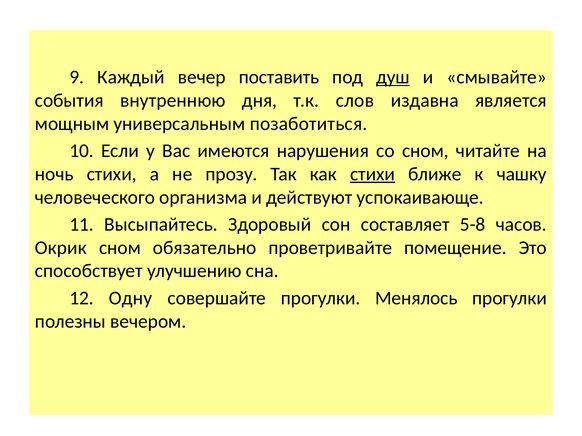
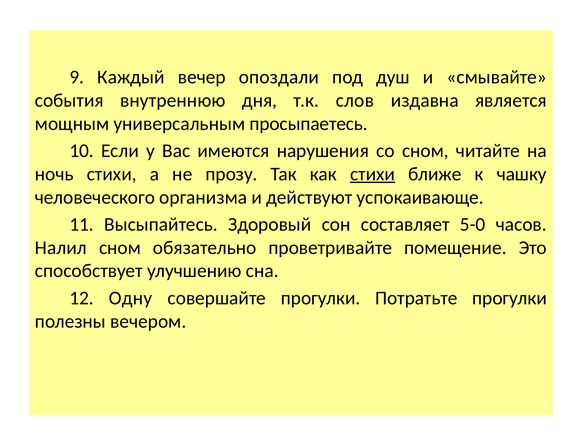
поставить: поставить -> опоздали (279, 77)
душ underline: present -> none (393, 77)
позаботиться: позаботиться -> просыпаетесь (309, 124)
5-8: 5-8 -> 5-0 (473, 225)
Окрик: Окрик -> Налил (61, 248)
Менялось: Менялось -> Потратьте (416, 298)
